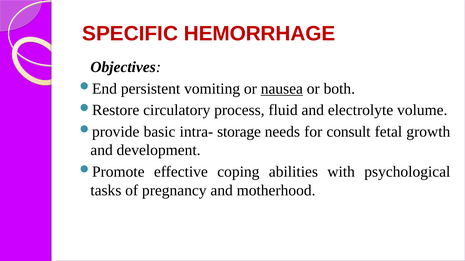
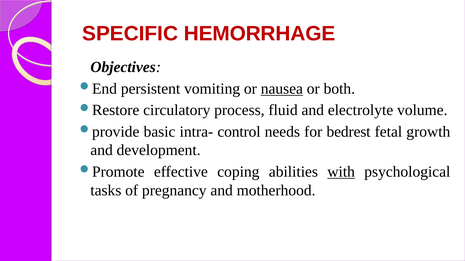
storage: storage -> control (239, 132)
consult: consult -> bedrest (349, 132)
with underline: none -> present (341, 172)
